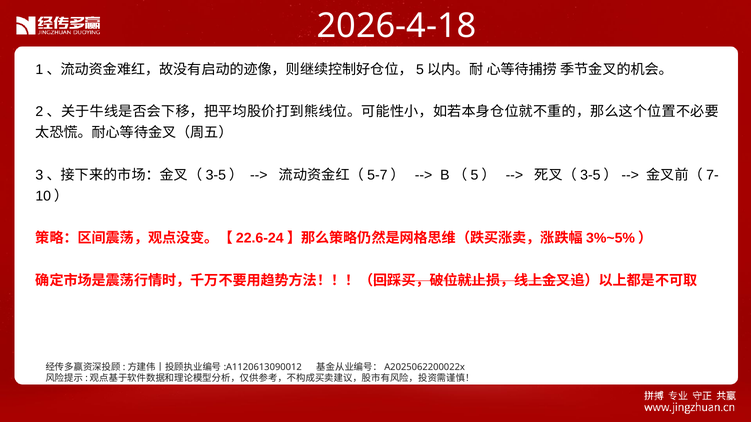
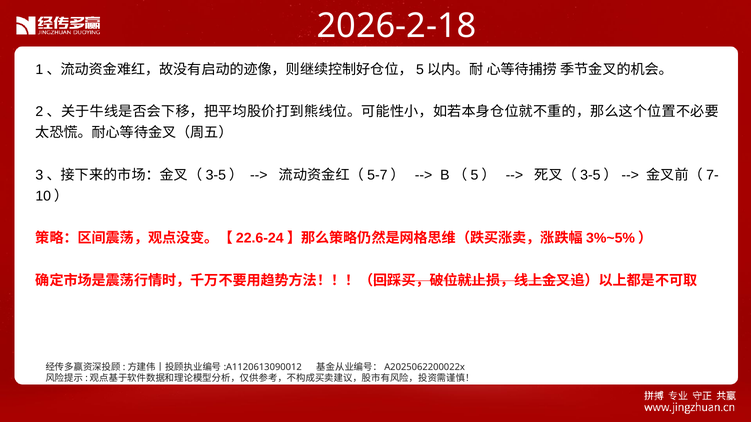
2026-4-18: 2026-4-18 -> 2026-2-18 (397, 26)
